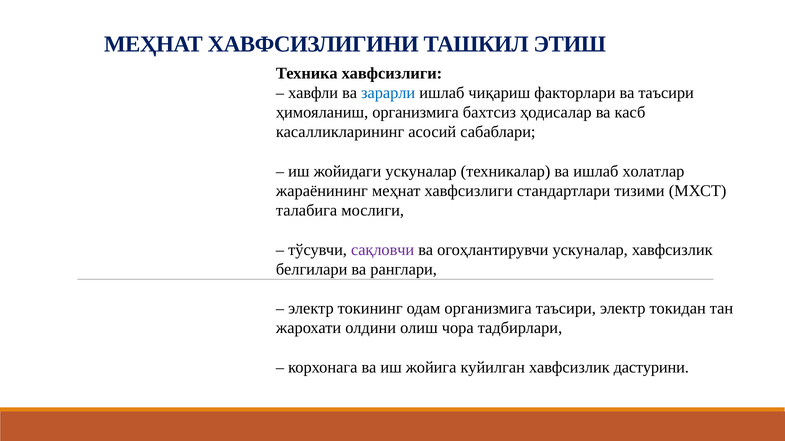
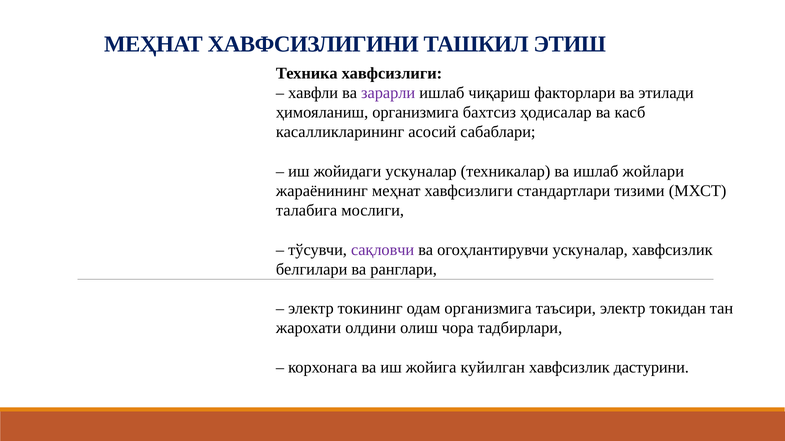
зарарли colour: blue -> purple (388, 93)
ва таъсири: таъсири -> этилади (666, 93)
холатлар: холатлар -> жойлари (653, 171)
